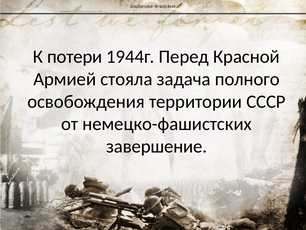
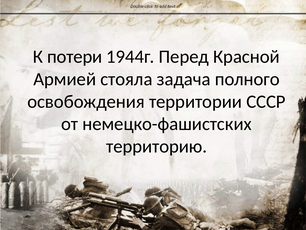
завершение: завершение -> территорию (157, 146)
